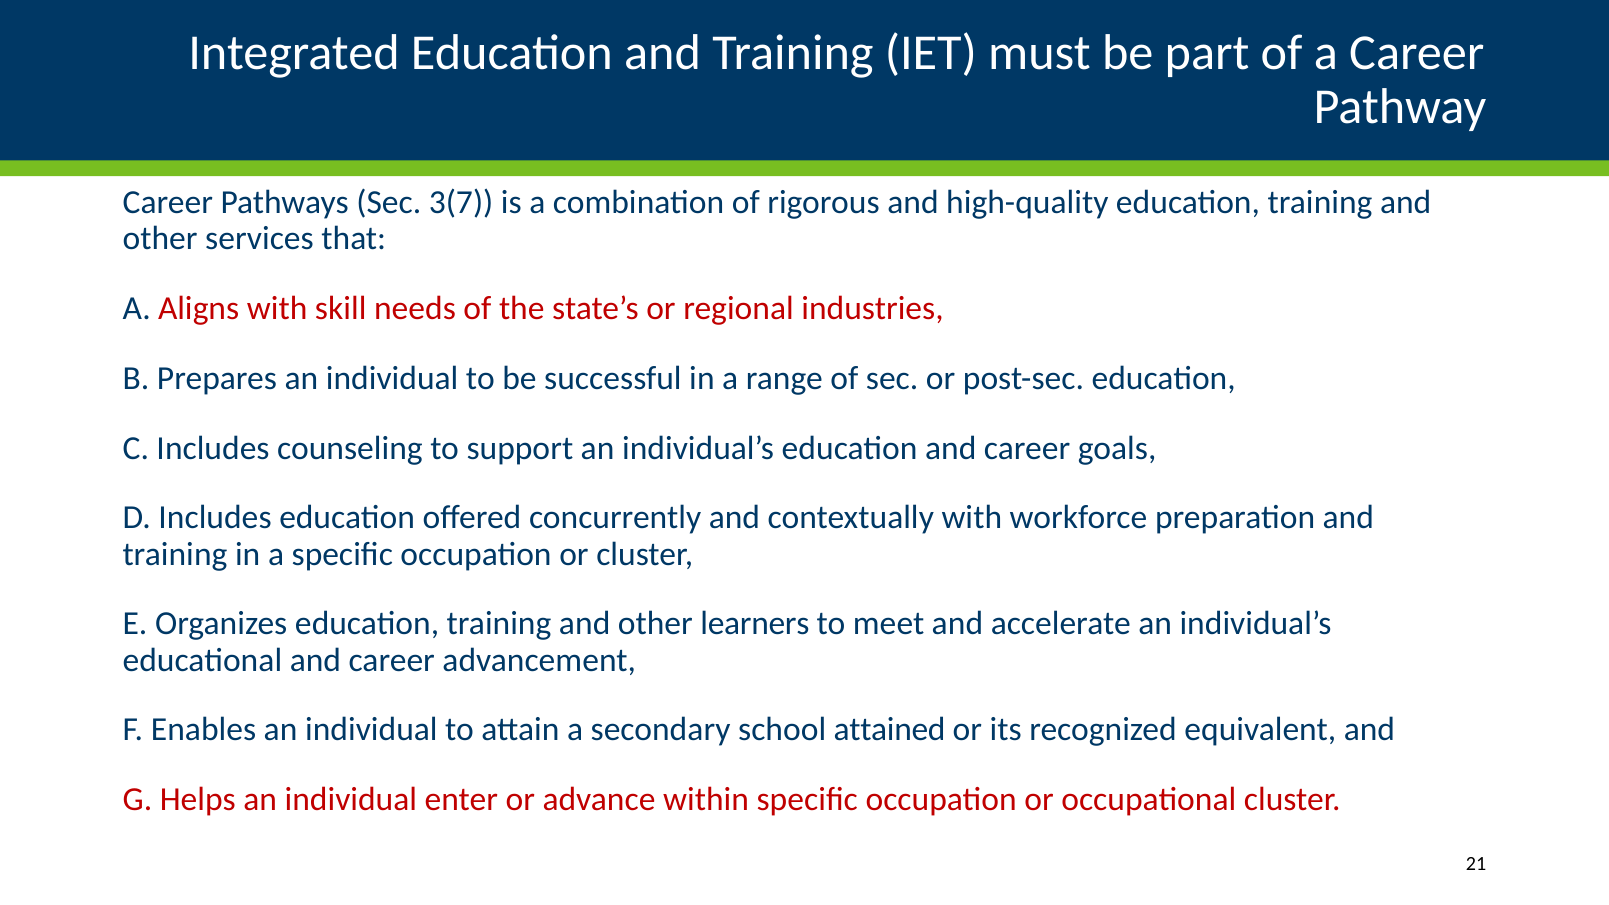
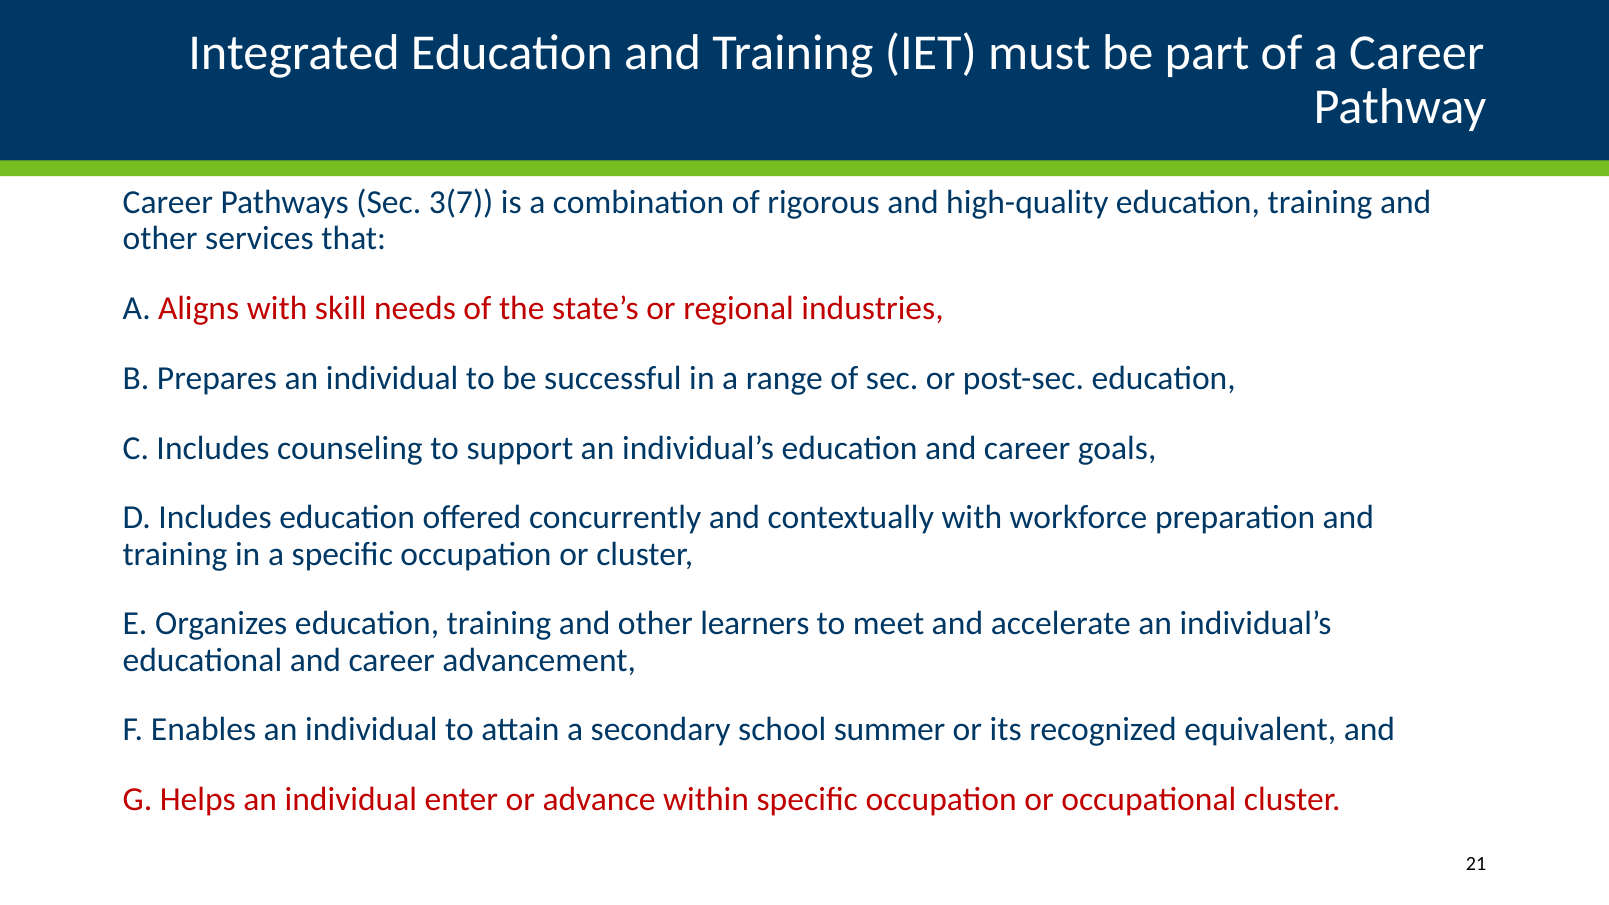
attained: attained -> summer (890, 730)
